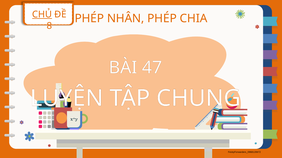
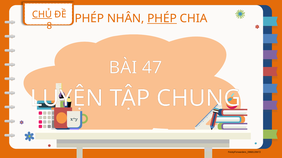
PHÉP underline: none -> present (162, 19)
